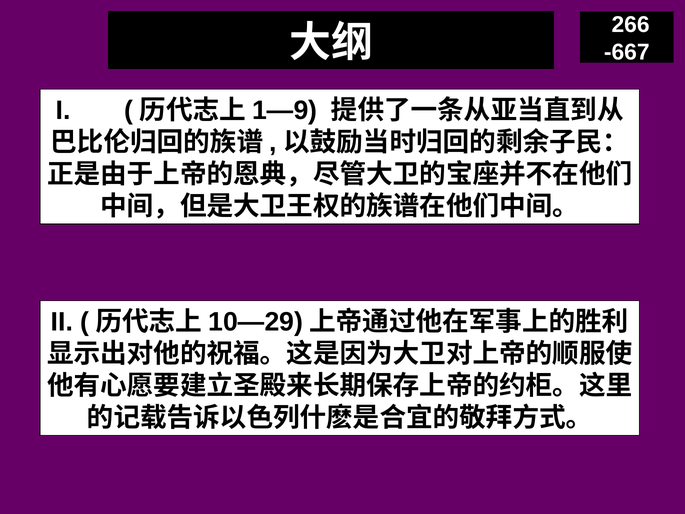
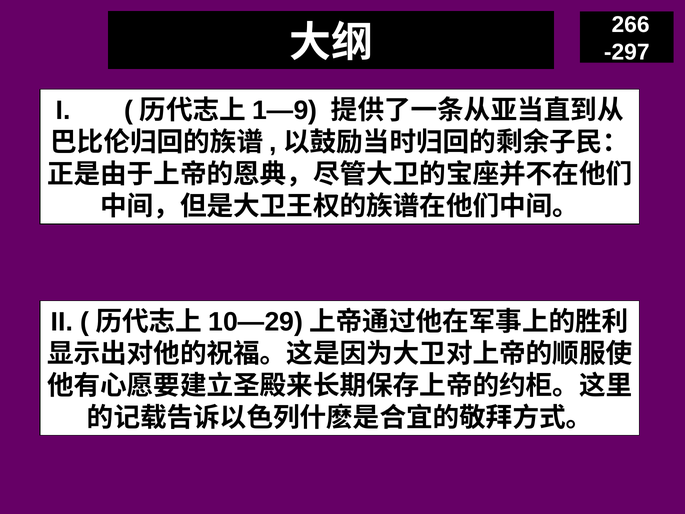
-667: -667 -> -297 (627, 52)
